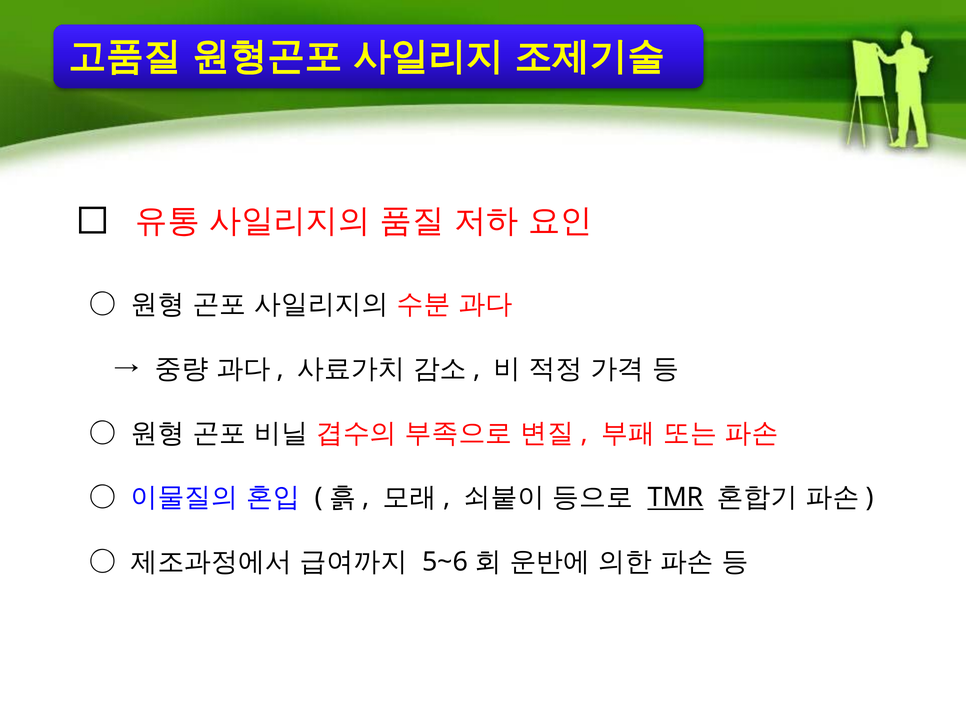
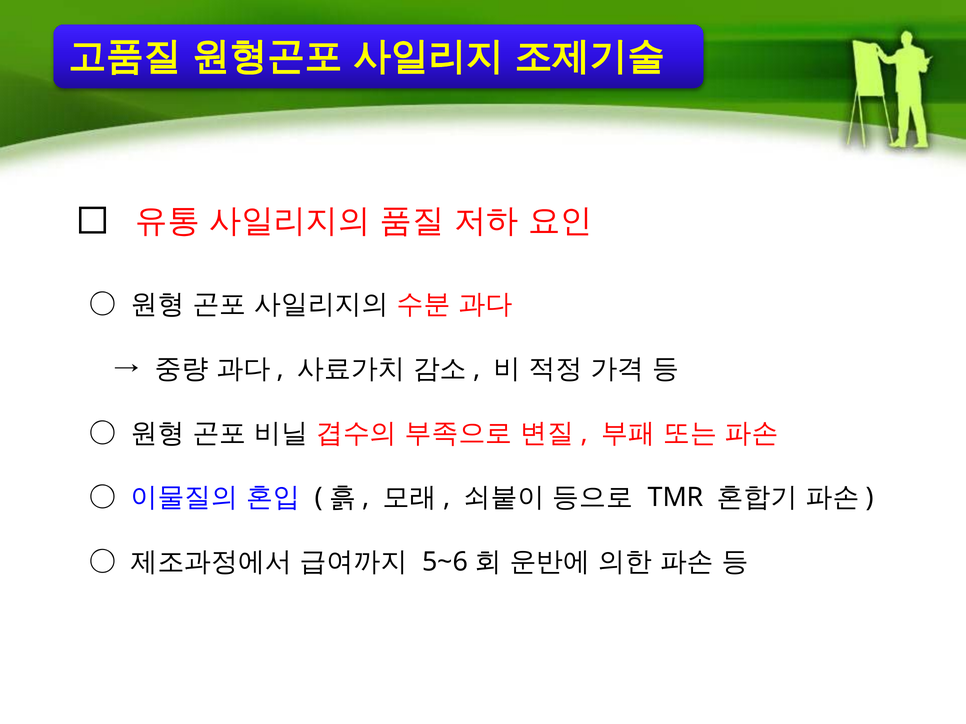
TMR underline: present -> none (676, 498)
